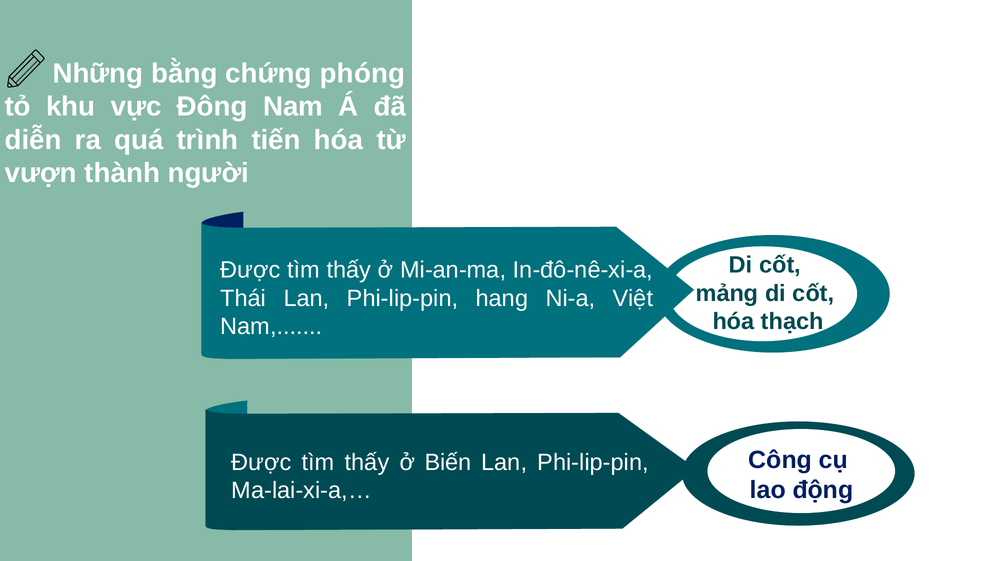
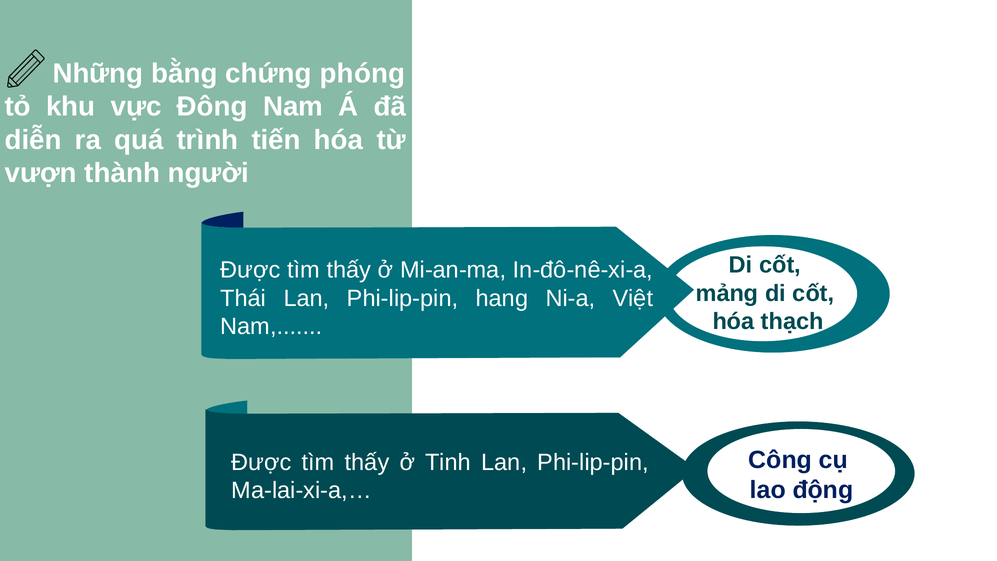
Biến: Biến -> Tinh (448, 462)
